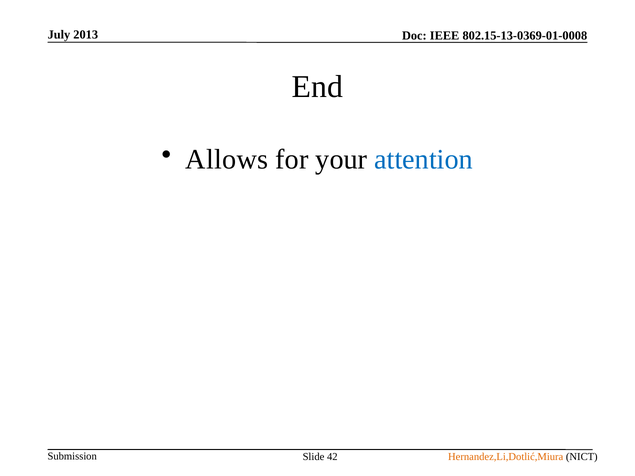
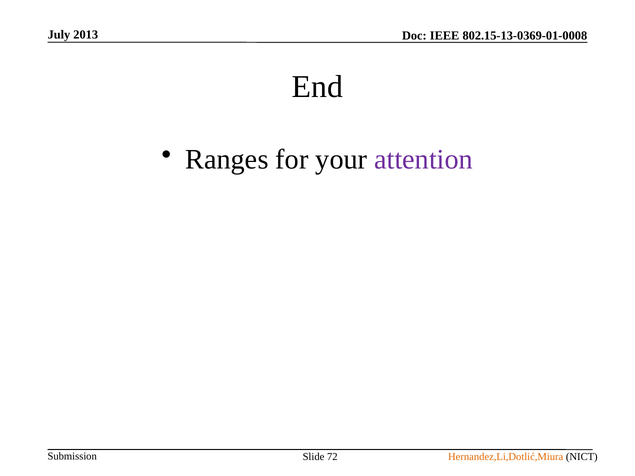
Allows: Allows -> Ranges (227, 160)
attention colour: blue -> purple (424, 160)
42: 42 -> 72 (332, 457)
